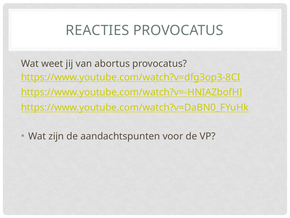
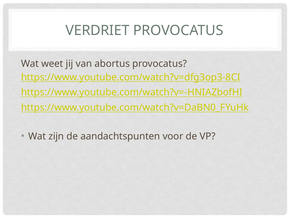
REACTIES: REACTIES -> VERDRIET (97, 30)
